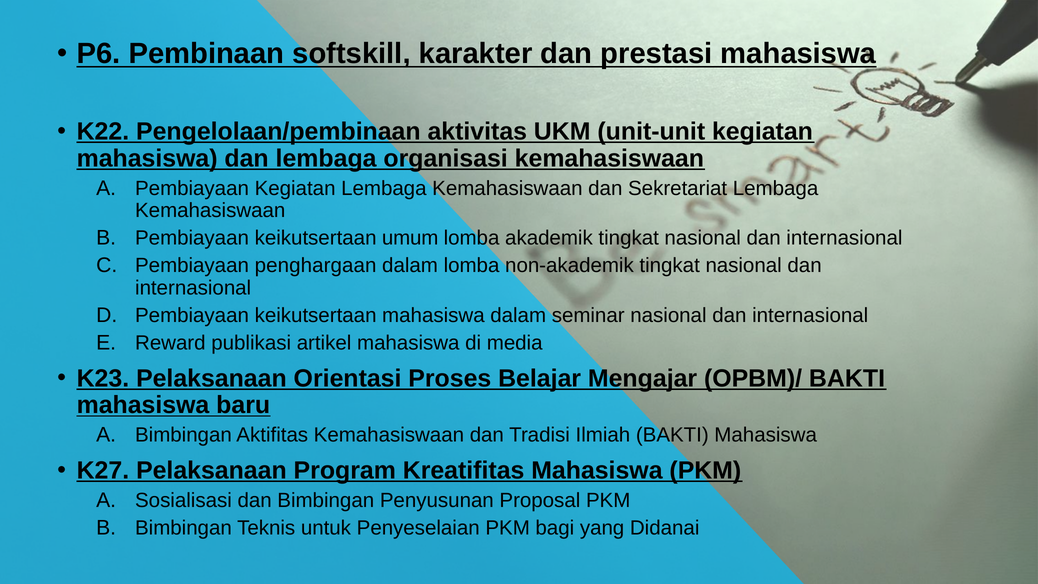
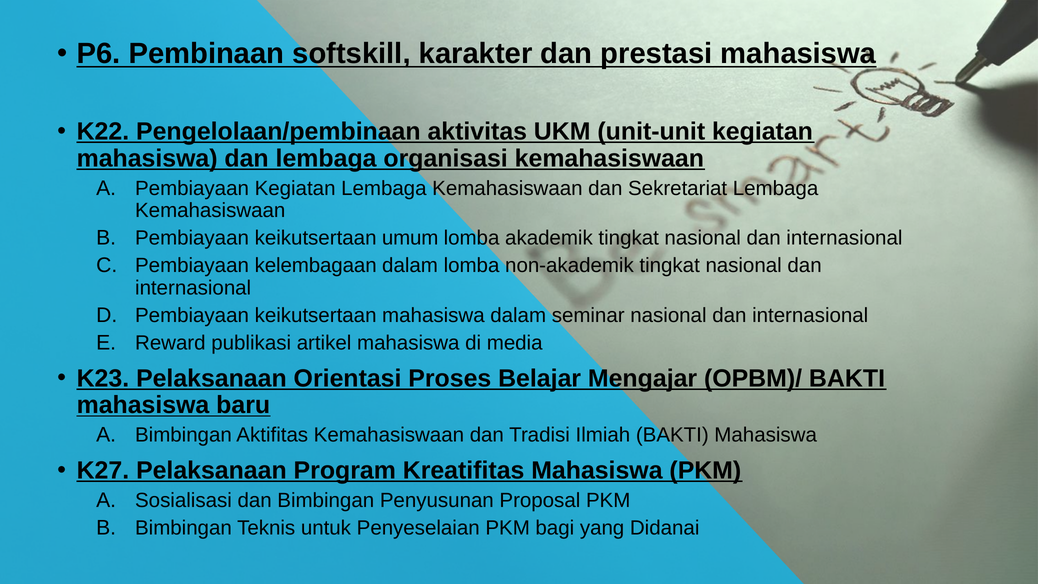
penghargaan: penghargaan -> kelembagaan (316, 266)
